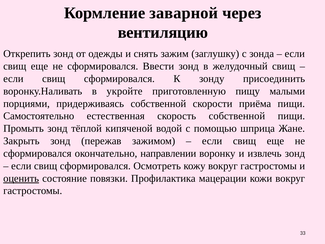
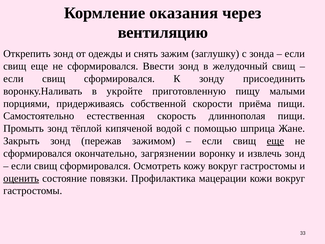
заварной: заварной -> оказания (184, 13)
скорость собственной: собственной -> длиннополая (237, 116)
еще underline: none -> present (275, 141)
направлении: направлении -> загрязнении (168, 153)
